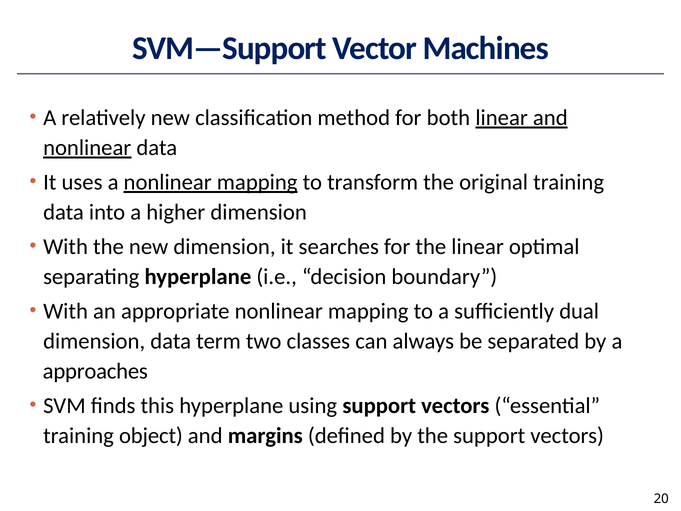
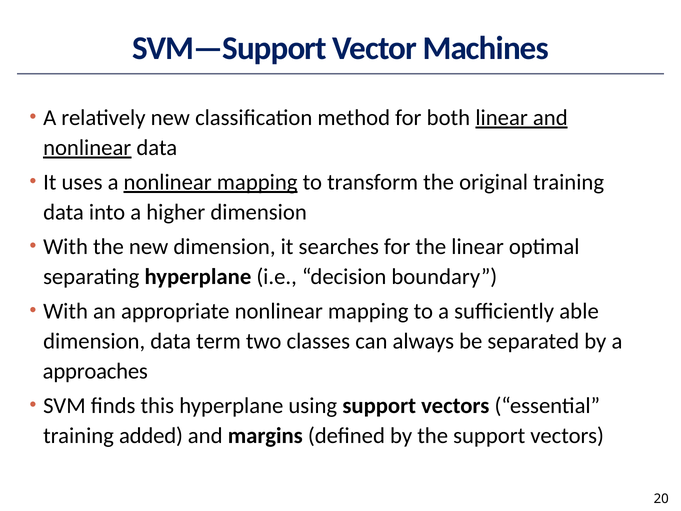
dual: dual -> able (579, 311)
object: object -> added (151, 435)
